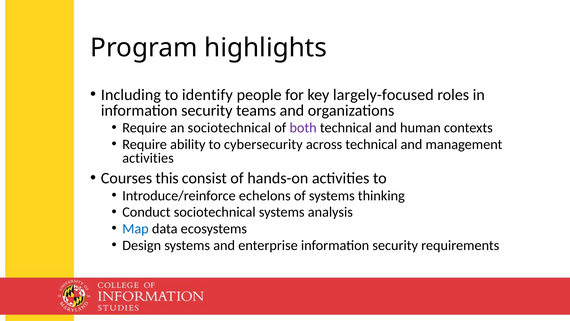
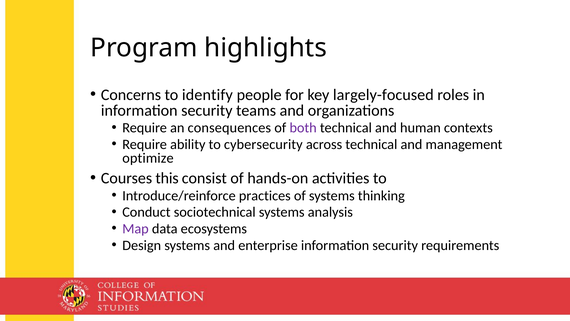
Including: Including -> Concerns (131, 95)
an sociotechnical: sociotechnical -> consequences (229, 128)
activities: activities -> optimize (148, 158)
echelons: echelons -> practices (265, 196)
Map colour: blue -> purple (135, 229)
